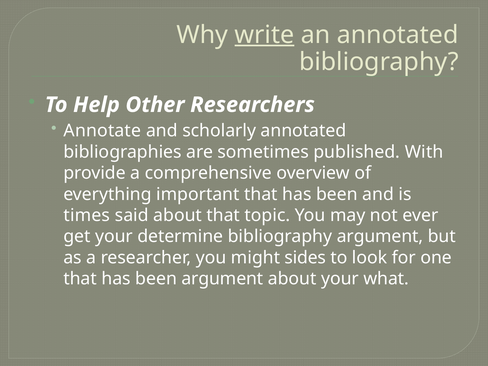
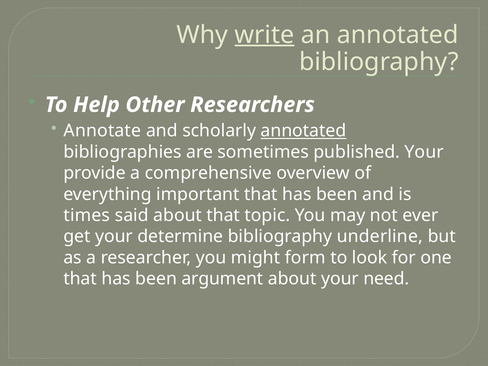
annotated underline: none -> present (303, 131)
published With: With -> Your (424, 152)
bibliography argument: argument -> underline (380, 236)
sides: sides -> form (305, 258)
what: what -> need (386, 279)
